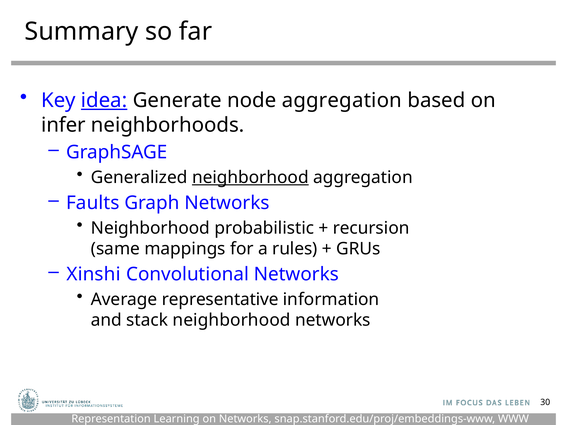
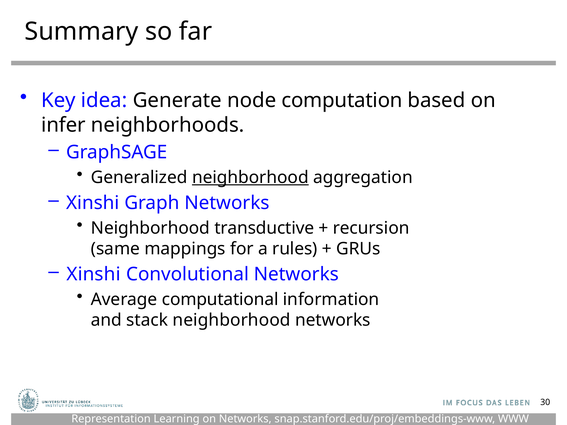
idea underline: present -> none (104, 100)
node aggregation: aggregation -> computation (342, 100)
Faults: Faults -> Xinshi (93, 203)
probabilistic: probabilistic -> transductive (264, 228)
representative: representative -> computational (220, 300)
